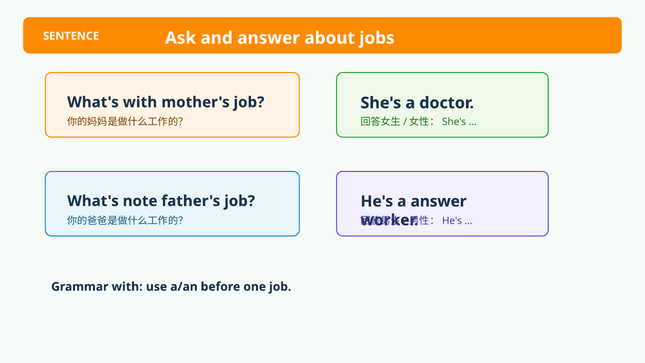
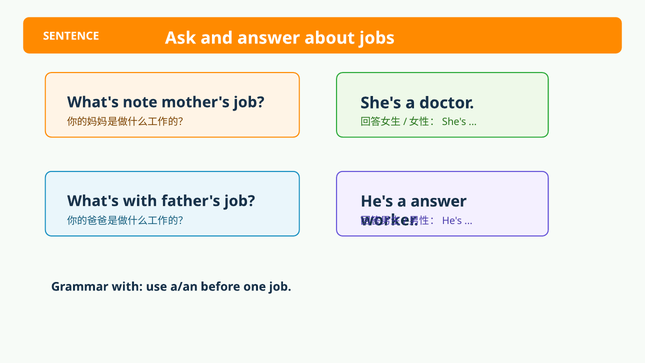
What's with: with -> note (140, 102)
What's note: note -> with (140, 201)
